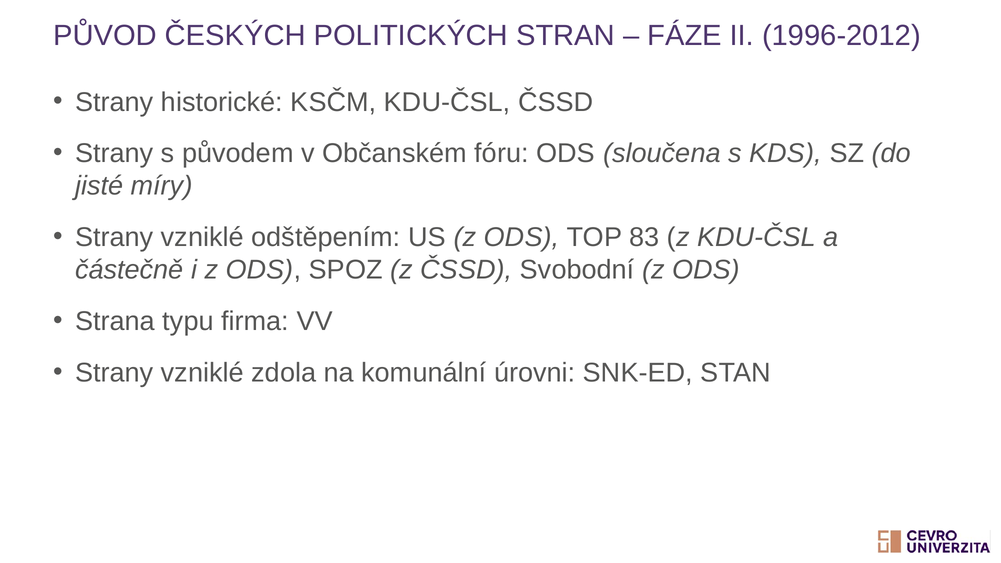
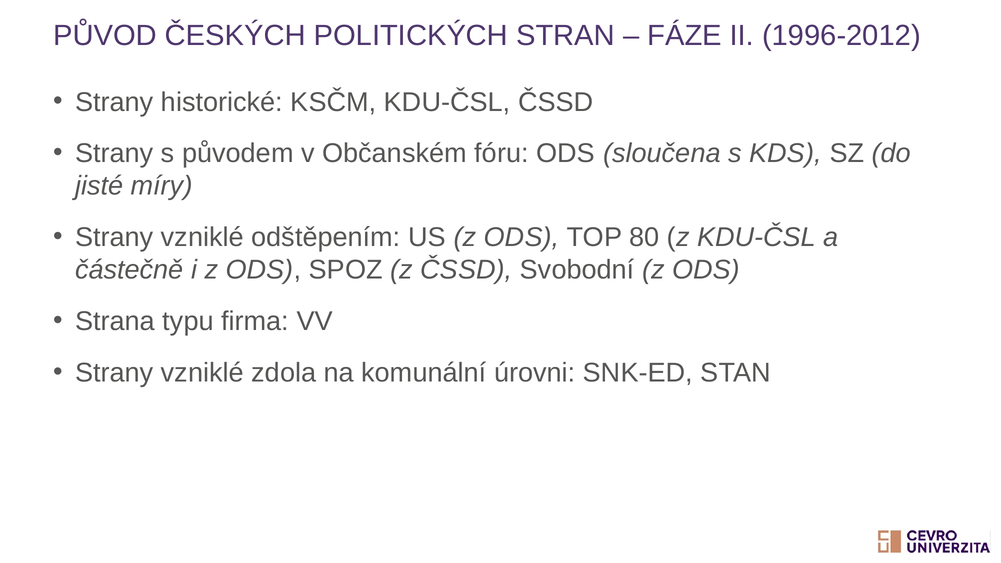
83: 83 -> 80 (644, 237)
